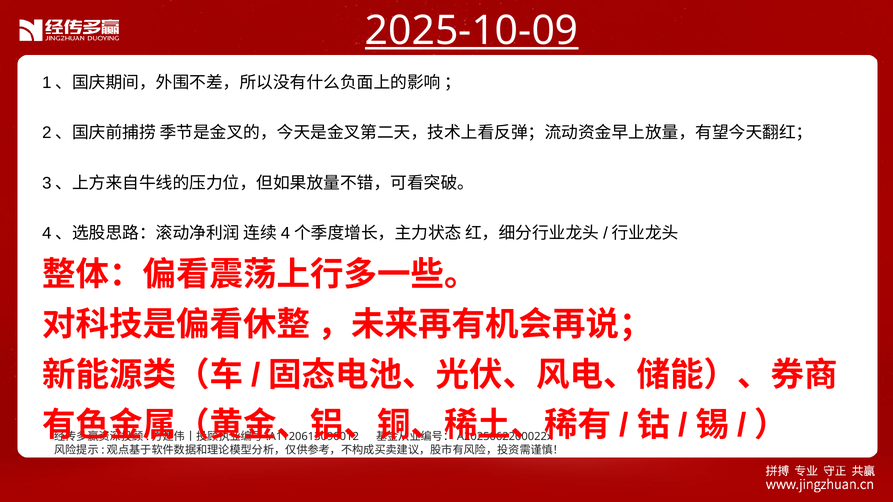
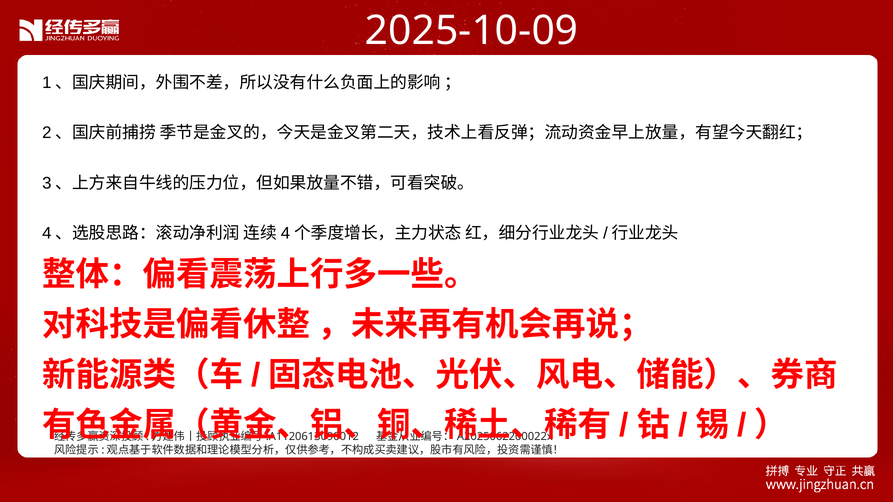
2025-10-09 underline: present -> none (472, 31)
